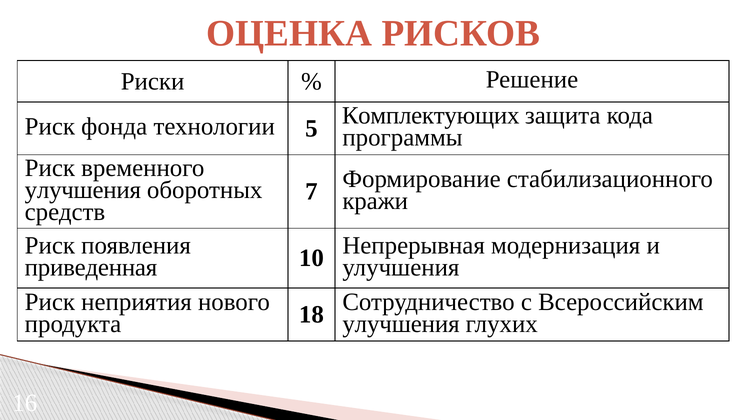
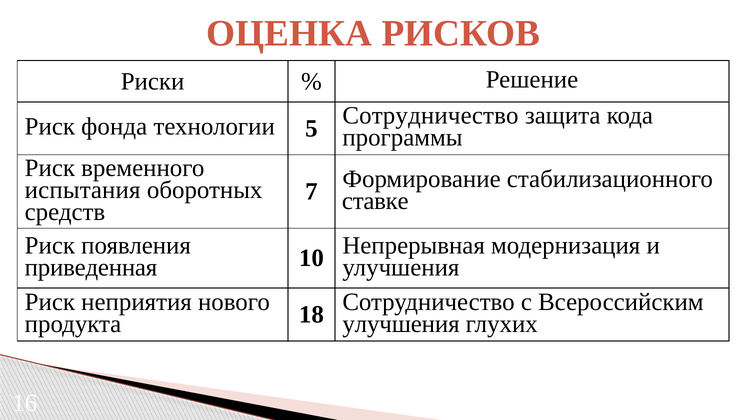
Комплектующих: Комплектующих -> Сотрудничество (430, 116)
улучшения: улучшения -> испытания (83, 190)
кражи: кражи -> ставке (375, 201)
